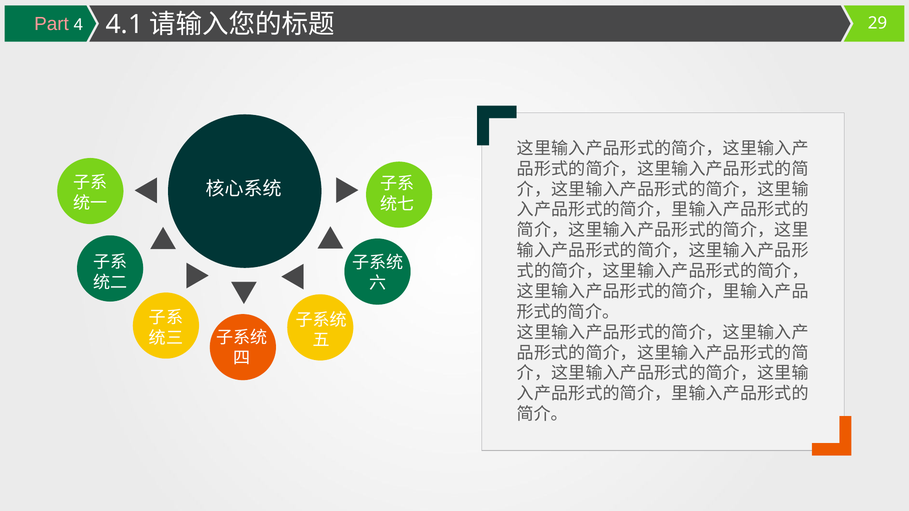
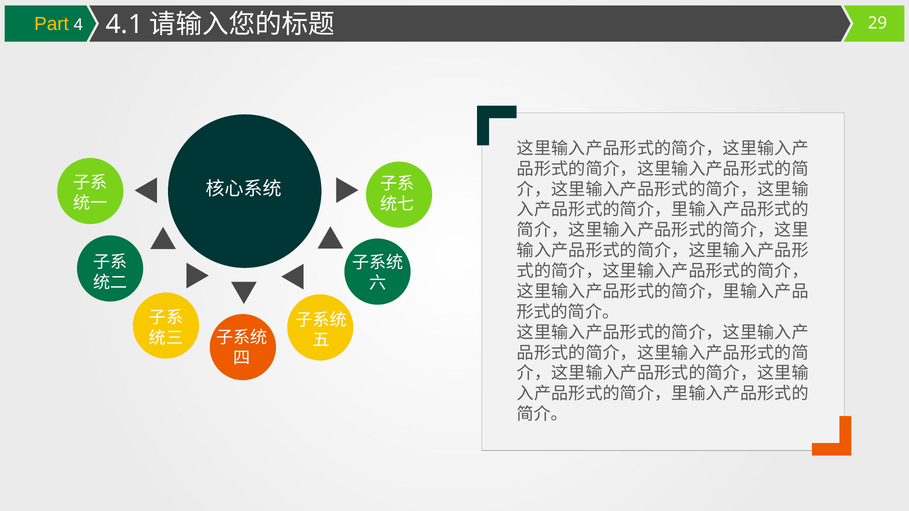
Part colour: pink -> yellow (52, 24)
